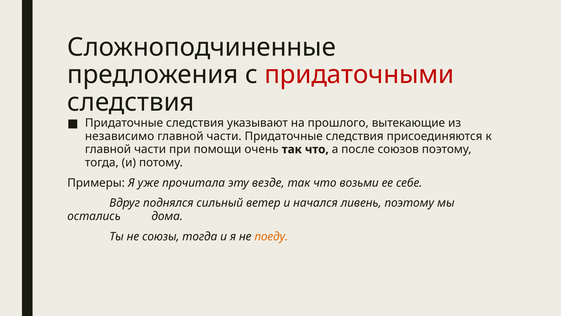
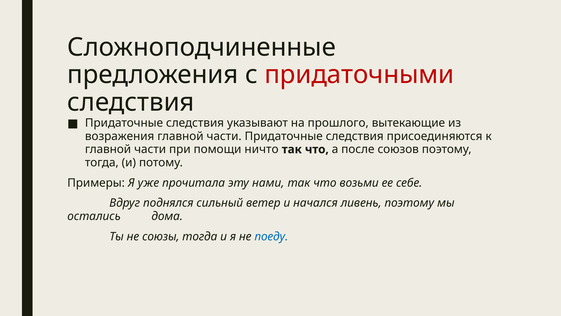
независимо: независимо -> возражения (120, 136)
очень: очень -> ничто (262, 149)
везде: везде -> нами (268, 183)
поеду colour: orange -> blue (271, 236)
